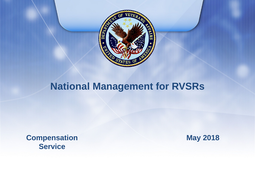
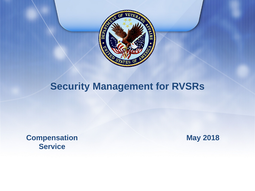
National: National -> Security (70, 87)
